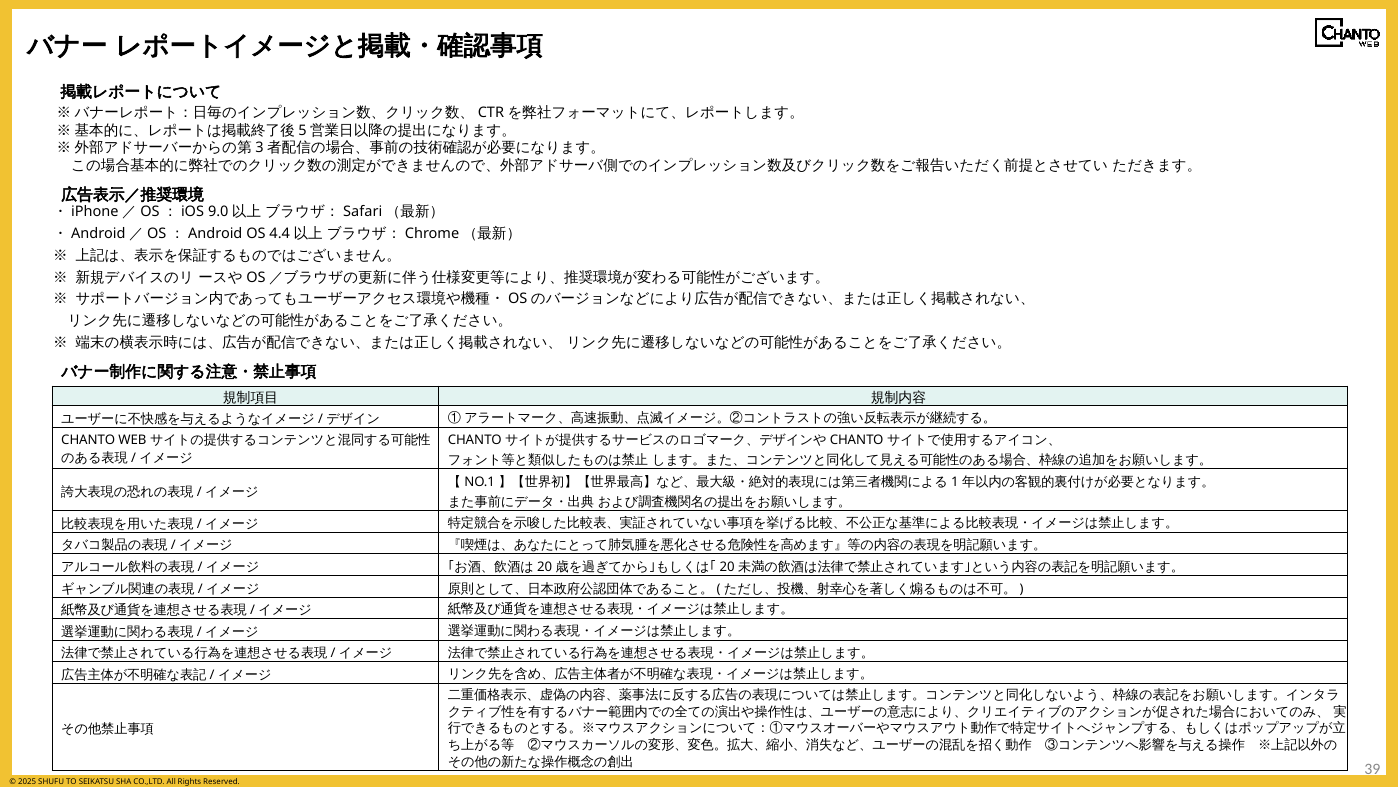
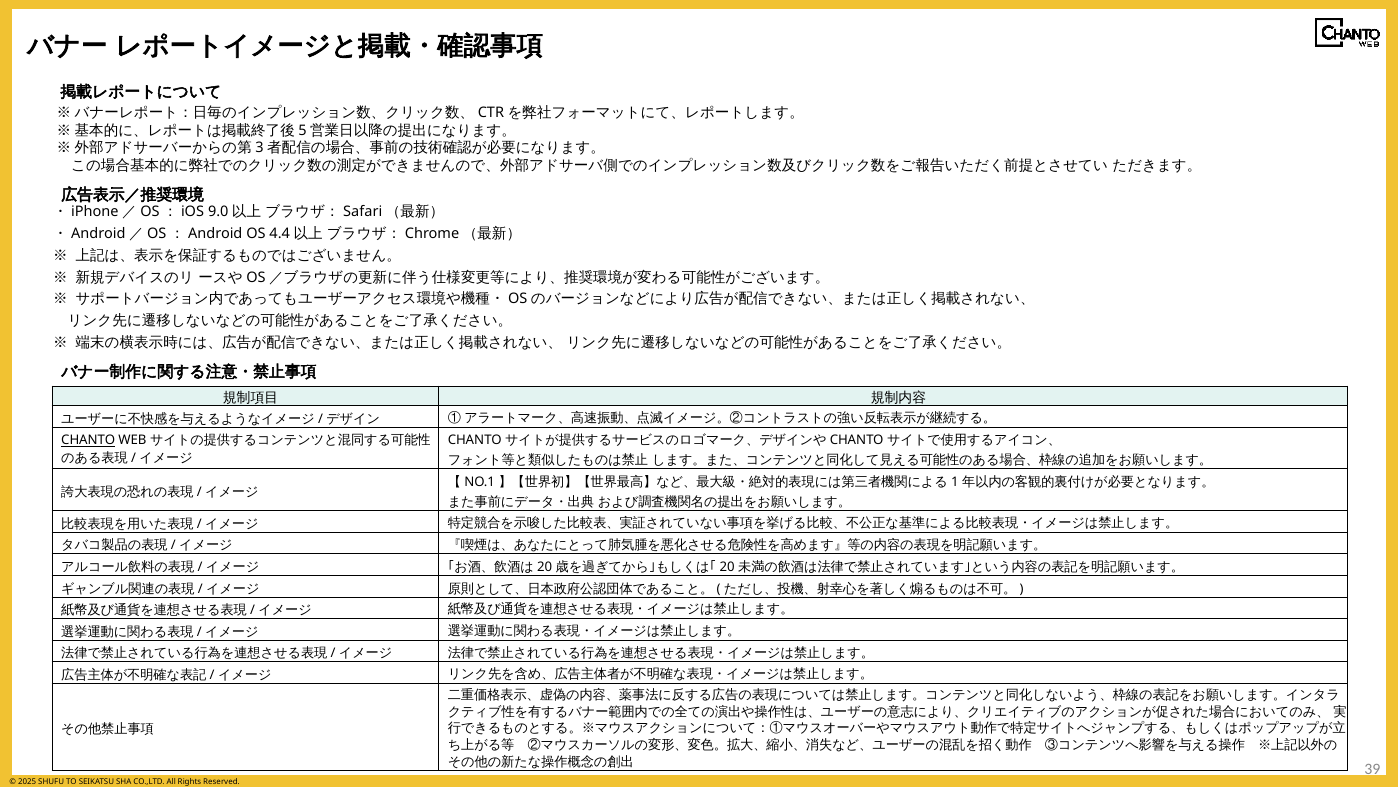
CHANTO underline: none -> present (88, 440)
